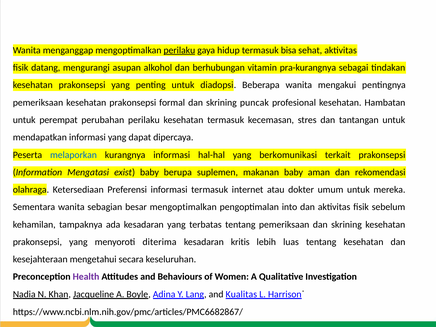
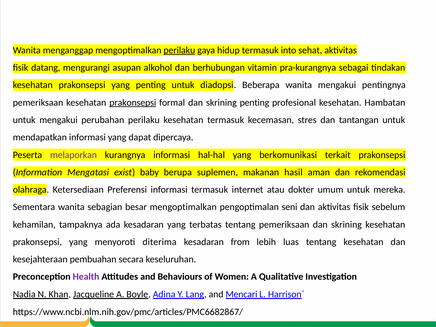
bisa: bisa -> into (289, 50)
prakonsepsi underline: none -> present (133, 103)
skrining puncak: puncak -> penting (254, 103)
untuk perempat: perempat -> mengakui (59, 120)
melaporkan colour: blue -> purple (74, 155)
makanan baby: baby -> hasil (293, 172)
into: into -> seni (290, 207)
kritis: kritis -> from (240, 242)
mengetahui: mengetahui -> pembuahan (93, 259)
Kualitas: Kualitas -> Mencari (241, 294)
